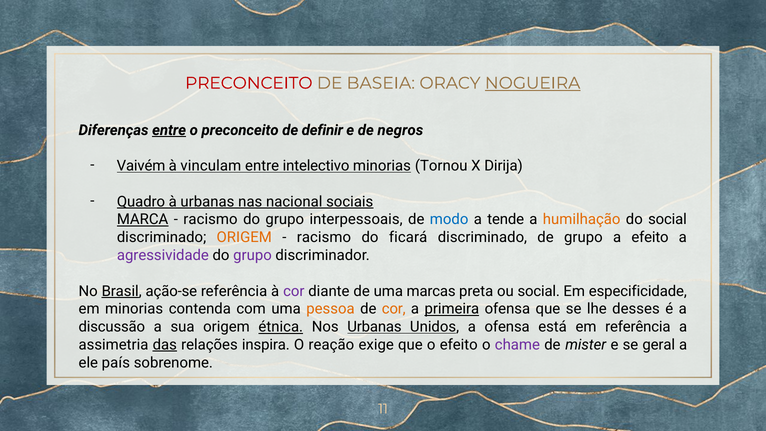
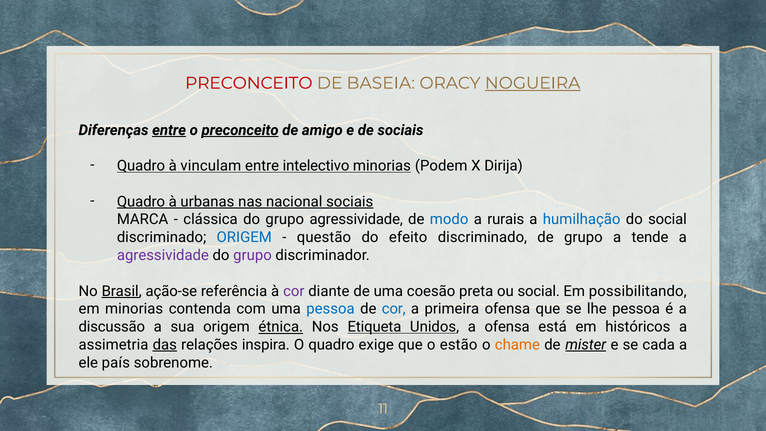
preconceito underline: none -> present (240, 130)
definir: definir -> amigo (322, 130)
de negros: negros -> sociais (400, 130)
Vaivém: Vaivém -> Quadro (141, 166)
Tornou: Tornou -> Podem (441, 166)
MARCA underline: present -> none (143, 220)
racismo: racismo -> clássica (211, 220)
grupo interpessoais: interpessoais -> agressividade (356, 220)
tende: tende -> rurais (506, 220)
humilhação colour: orange -> blue (582, 220)
ORIGEM colour: orange -> blue (244, 237)
racismo: racismo -> questão (324, 237)
ficará: ficará -> efeito (408, 237)
a efeito: efeito -> tende (650, 237)
marcas: marcas -> coesão (431, 291)
especificidade: especificidade -> possibilitando (638, 291)
pessoa colour: orange -> blue (330, 309)
cor colour: orange -> blue (394, 309)
primeira underline: present -> none (452, 309)
lhe desses: desses -> pessoa (636, 309)
Nos Urbanas: Urbanas -> Etiqueta (374, 327)
em referência: referência -> históricos (638, 327)
O reação: reação -> quadro (331, 345)
o efeito: efeito -> estão (459, 345)
chame colour: purple -> orange (517, 345)
mister underline: none -> present (586, 345)
geral: geral -> cada (659, 345)
